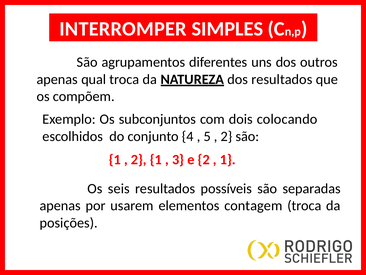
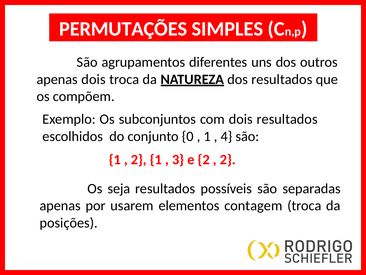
INTERROMPER: INTERROMPER -> PERMUTAÇÕES (123, 29)
apenas qual: qual -> dois (94, 79)
dois colocando: colocando -> resultados (287, 119)
4: 4 -> 0 (188, 136)
5: 5 -> 1 (207, 136)
2: 2 -> 4 (226, 136)
1: 1 -> 2 (228, 159)
seis: seis -> seja (119, 188)
